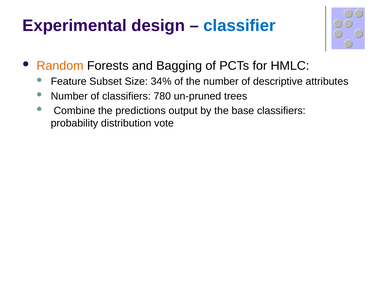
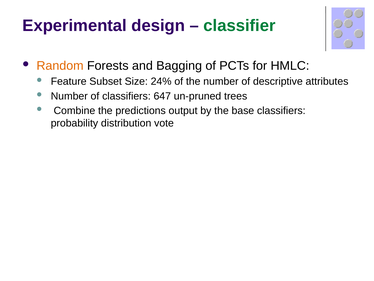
classifier colour: blue -> green (240, 26)
34%: 34% -> 24% (161, 81)
780: 780 -> 647 (162, 96)
